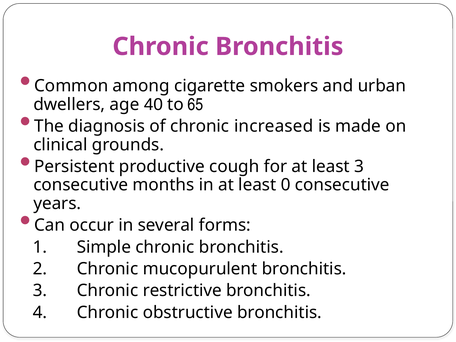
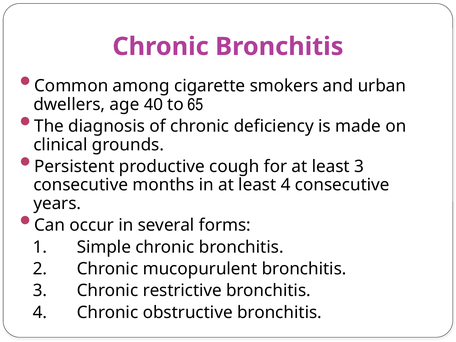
increased: increased -> deficiency (274, 126)
least 0: 0 -> 4 (286, 185)
